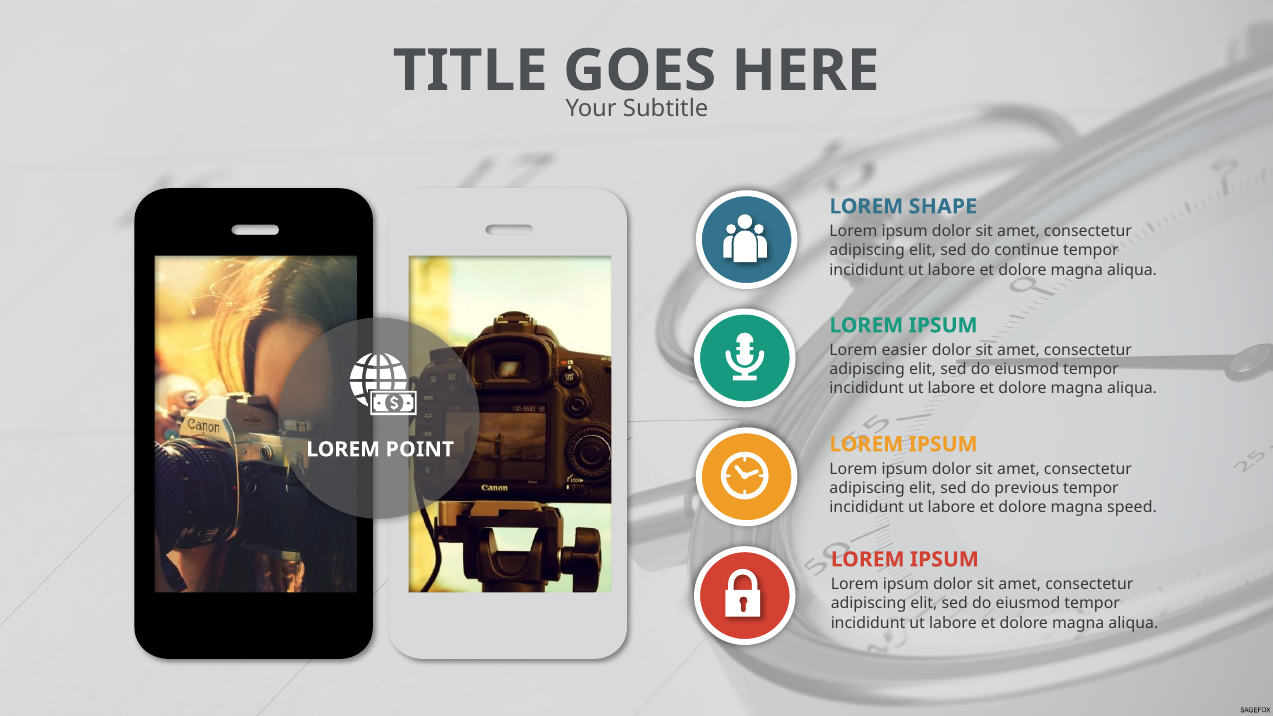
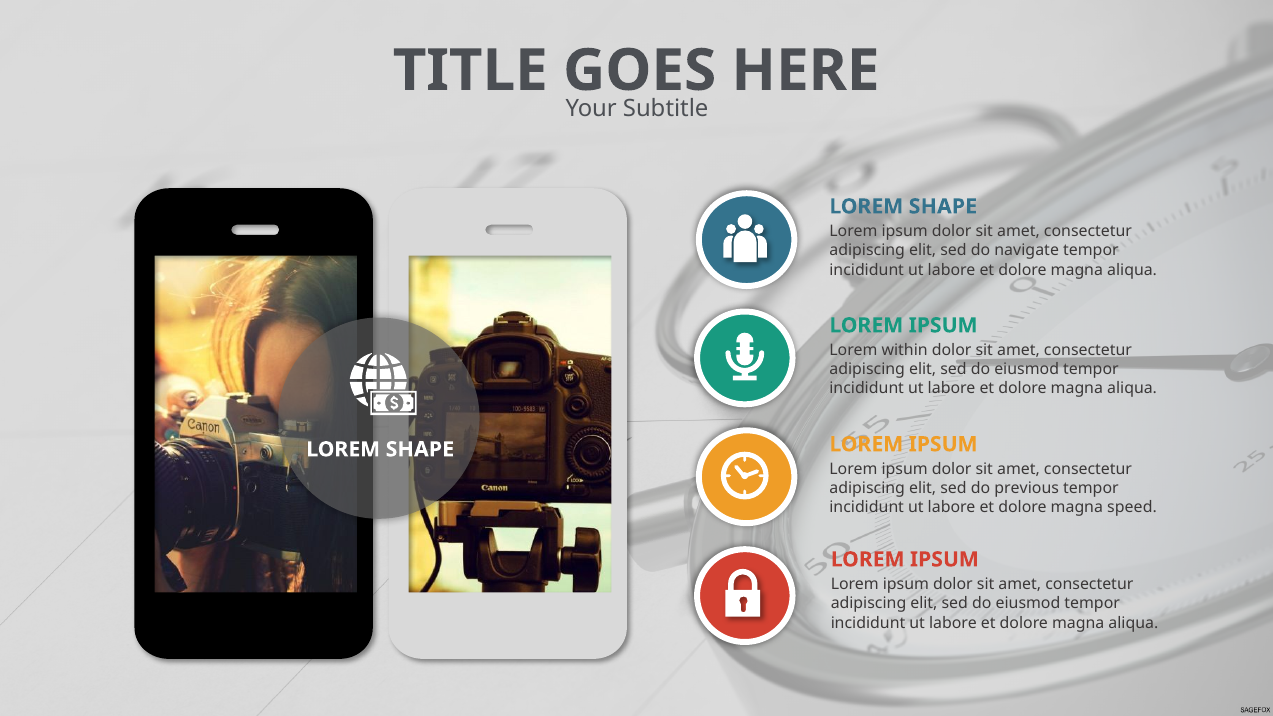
continue: continue -> navigate (1027, 251)
easier: easier -> within (905, 351)
POINT: POINT -> SHAPE (420, 449)
